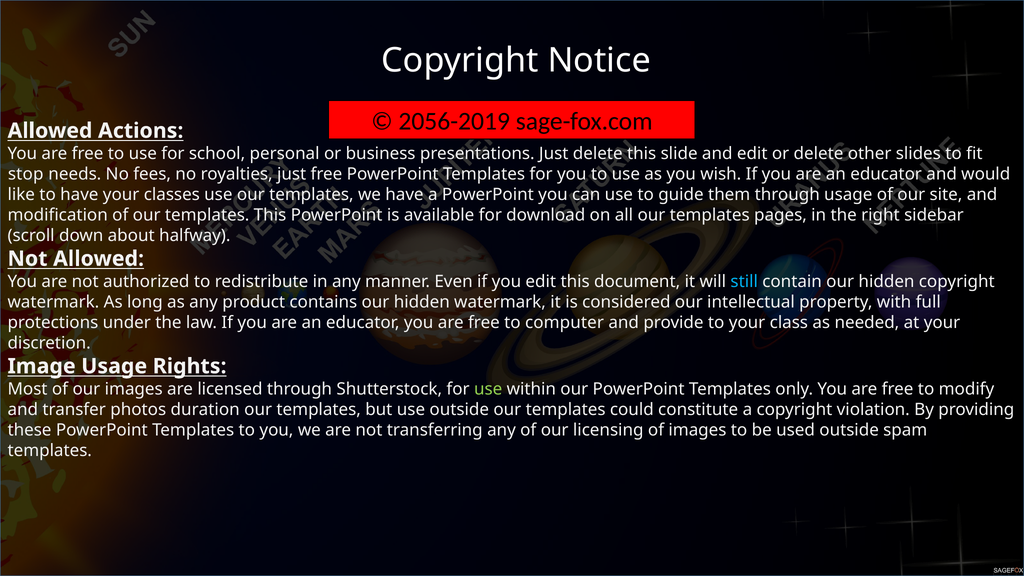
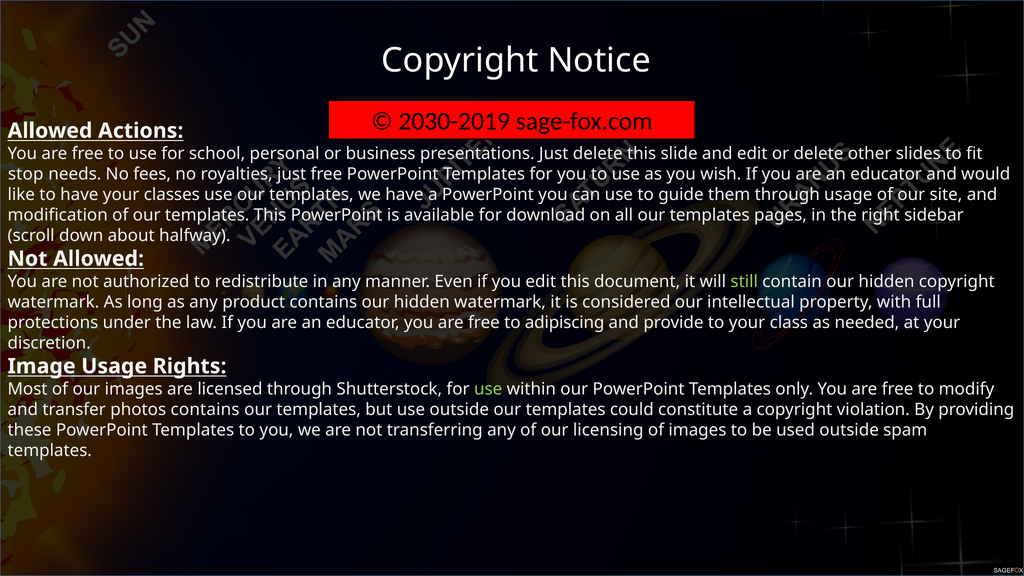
2056-2019: 2056-2019 -> 2030-2019 (454, 122)
still colour: light blue -> light green (744, 281)
computer: computer -> adipiscing (565, 322)
photos duration: duration -> contains (205, 409)
